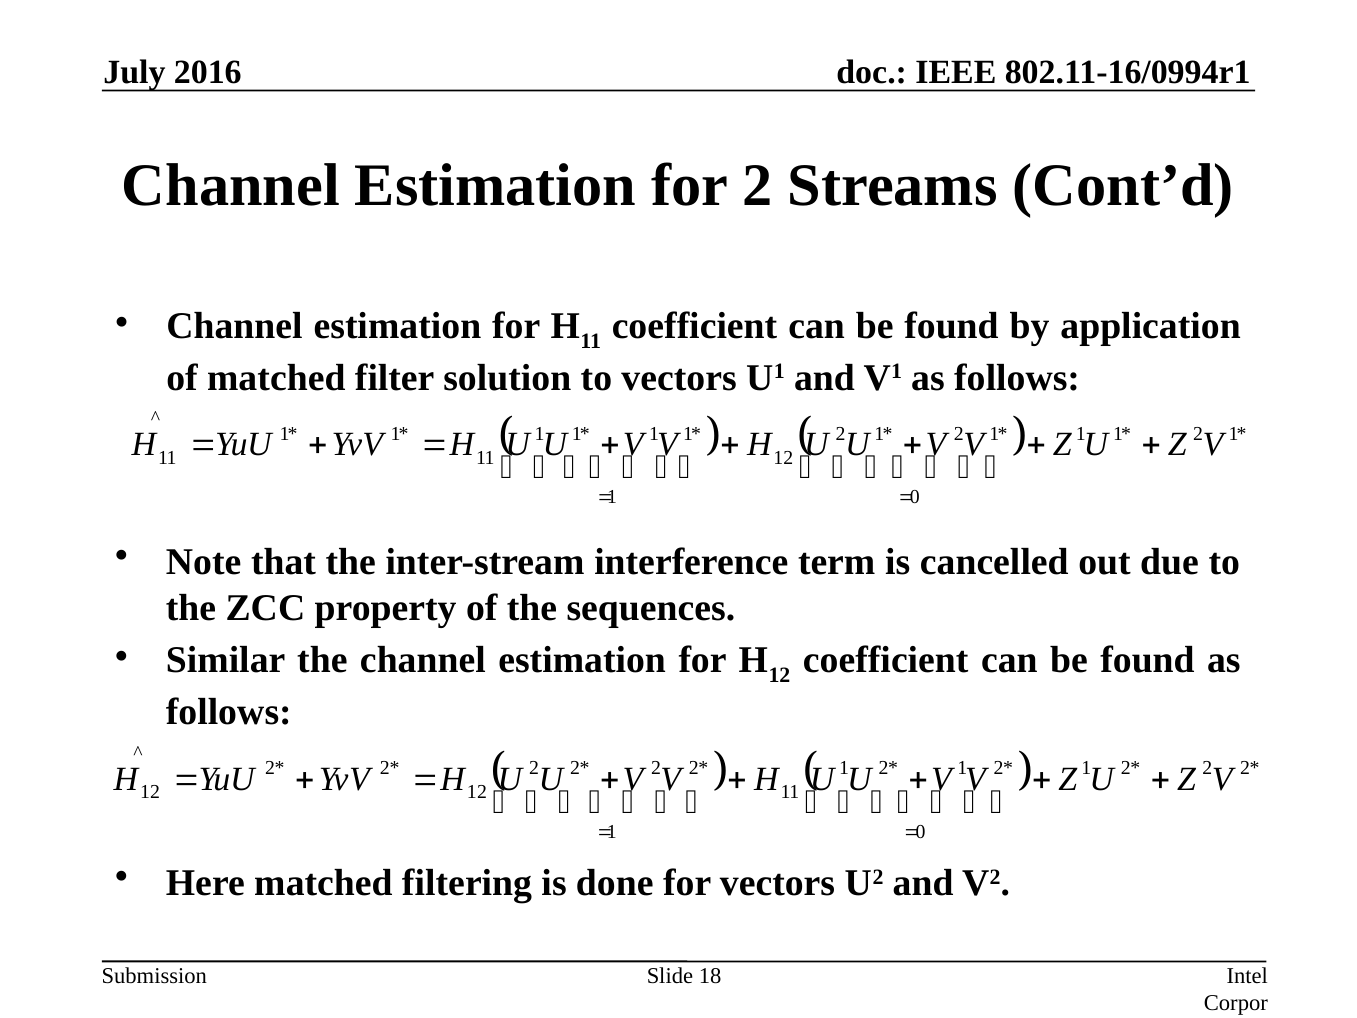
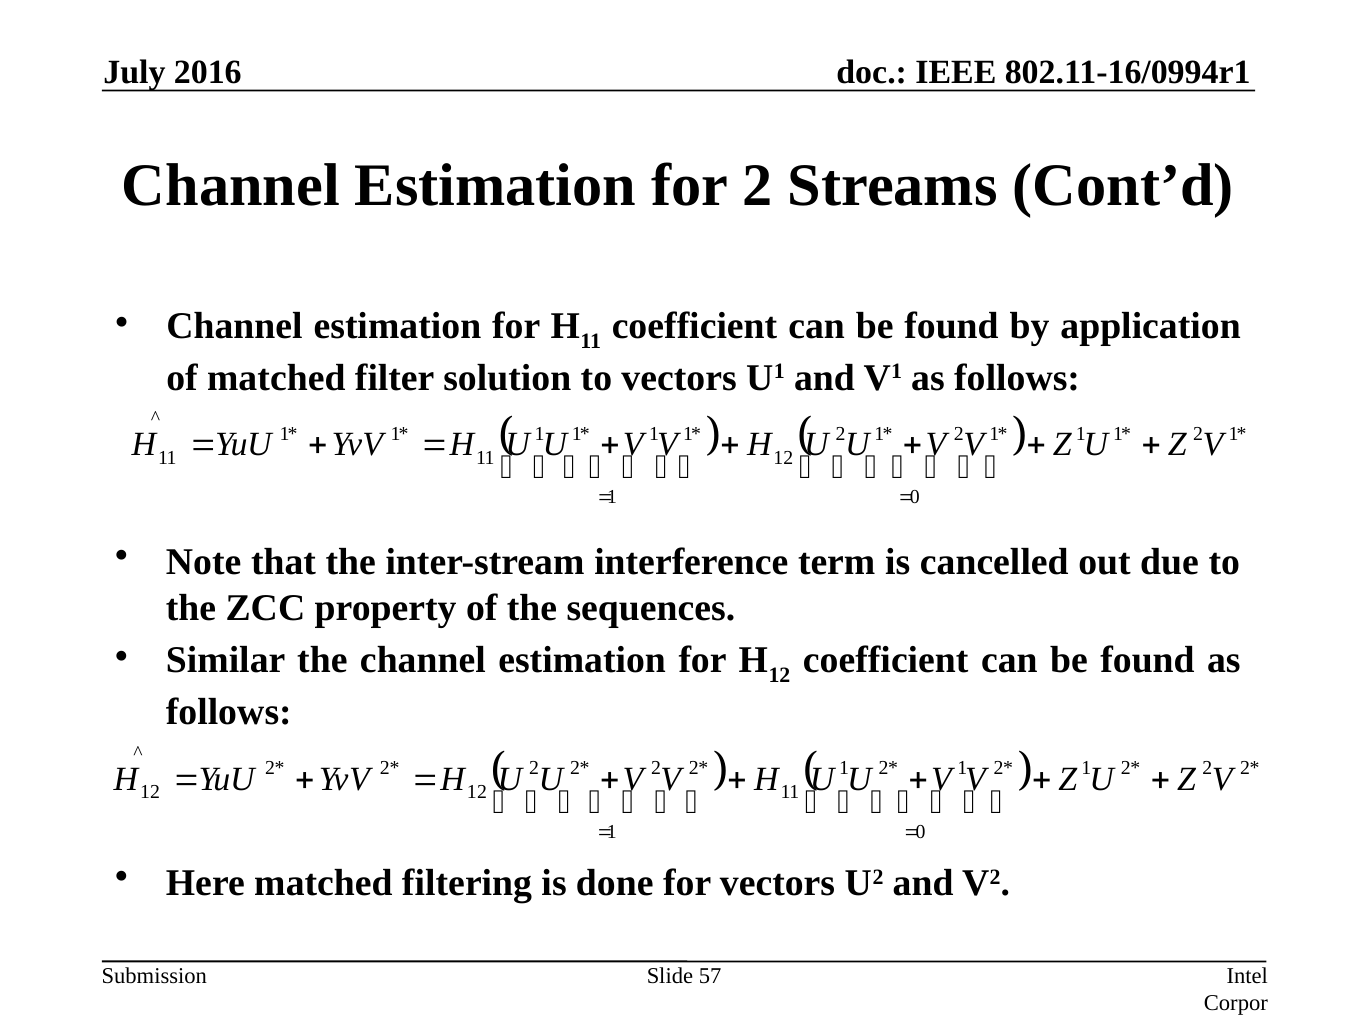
18: 18 -> 57 (710, 976)
